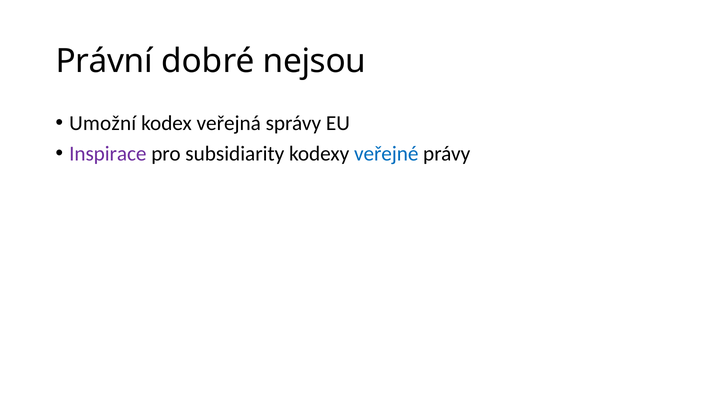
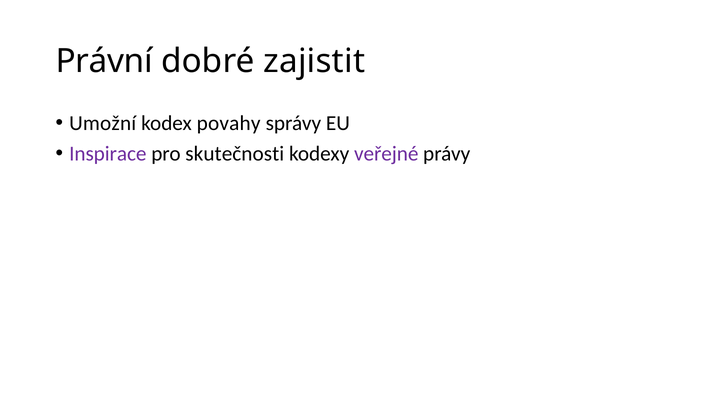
nejsou: nejsou -> zajistit (314, 61)
veřejná: veřejná -> povahy (229, 123)
subsidiarity: subsidiarity -> skutečnosti (235, 154)
veřejné colour: blue -> purple (386, 154)
